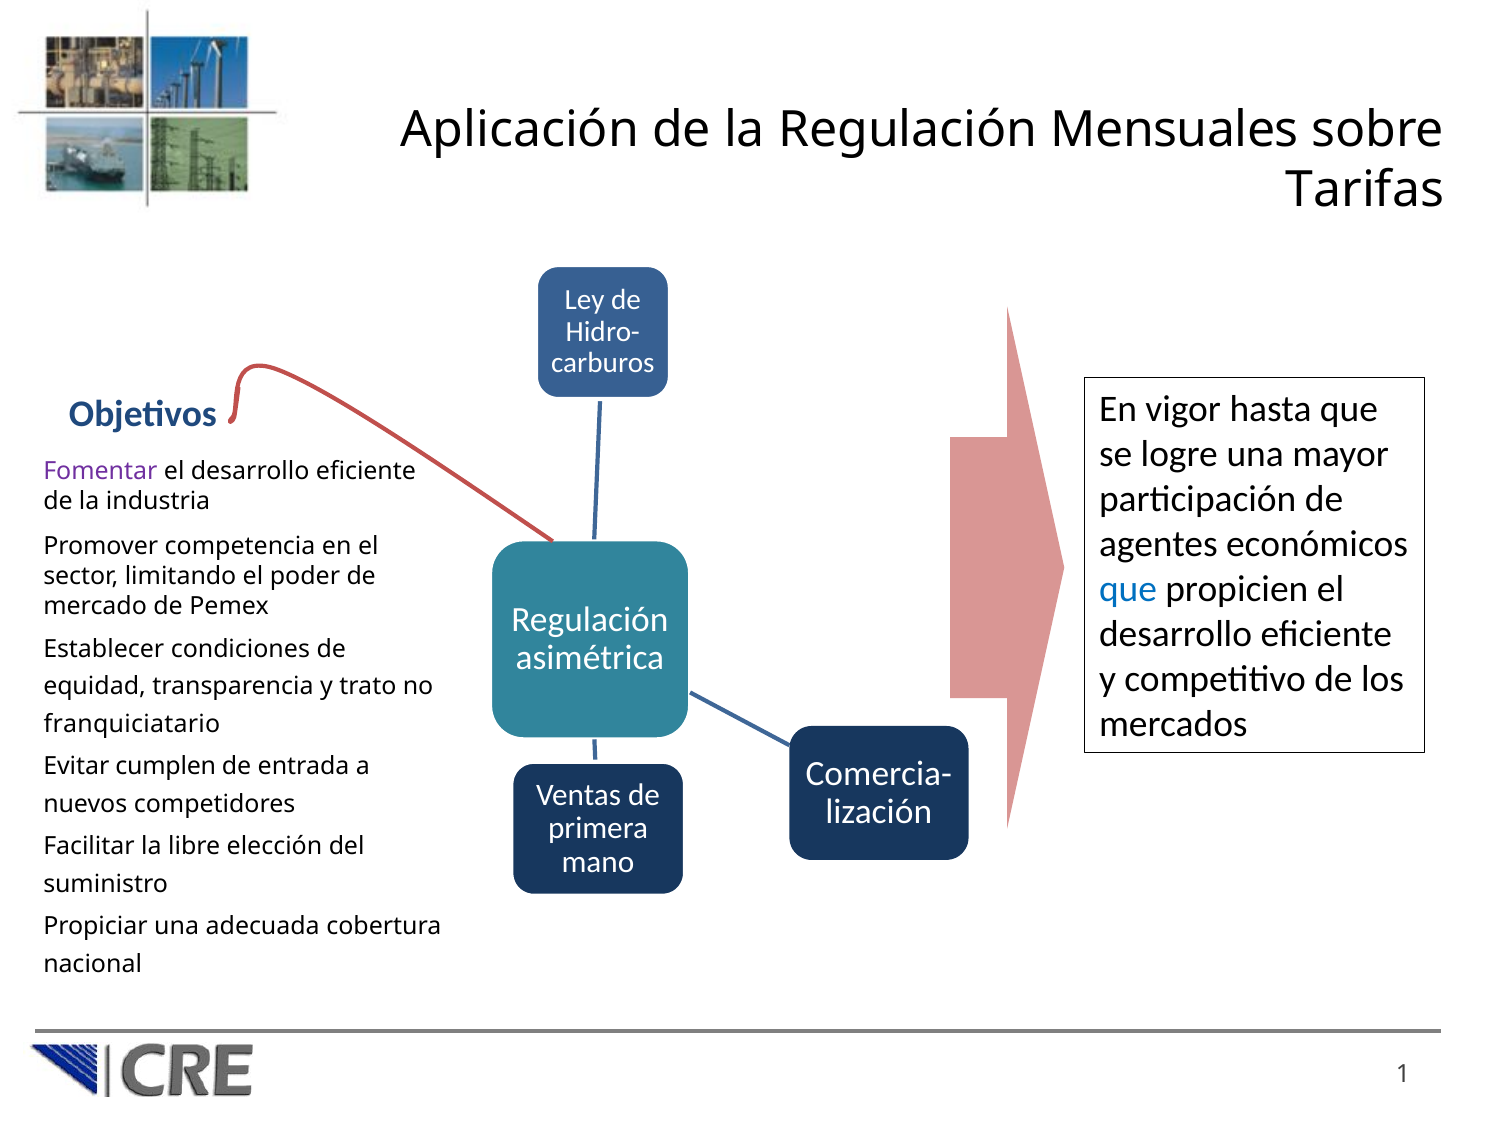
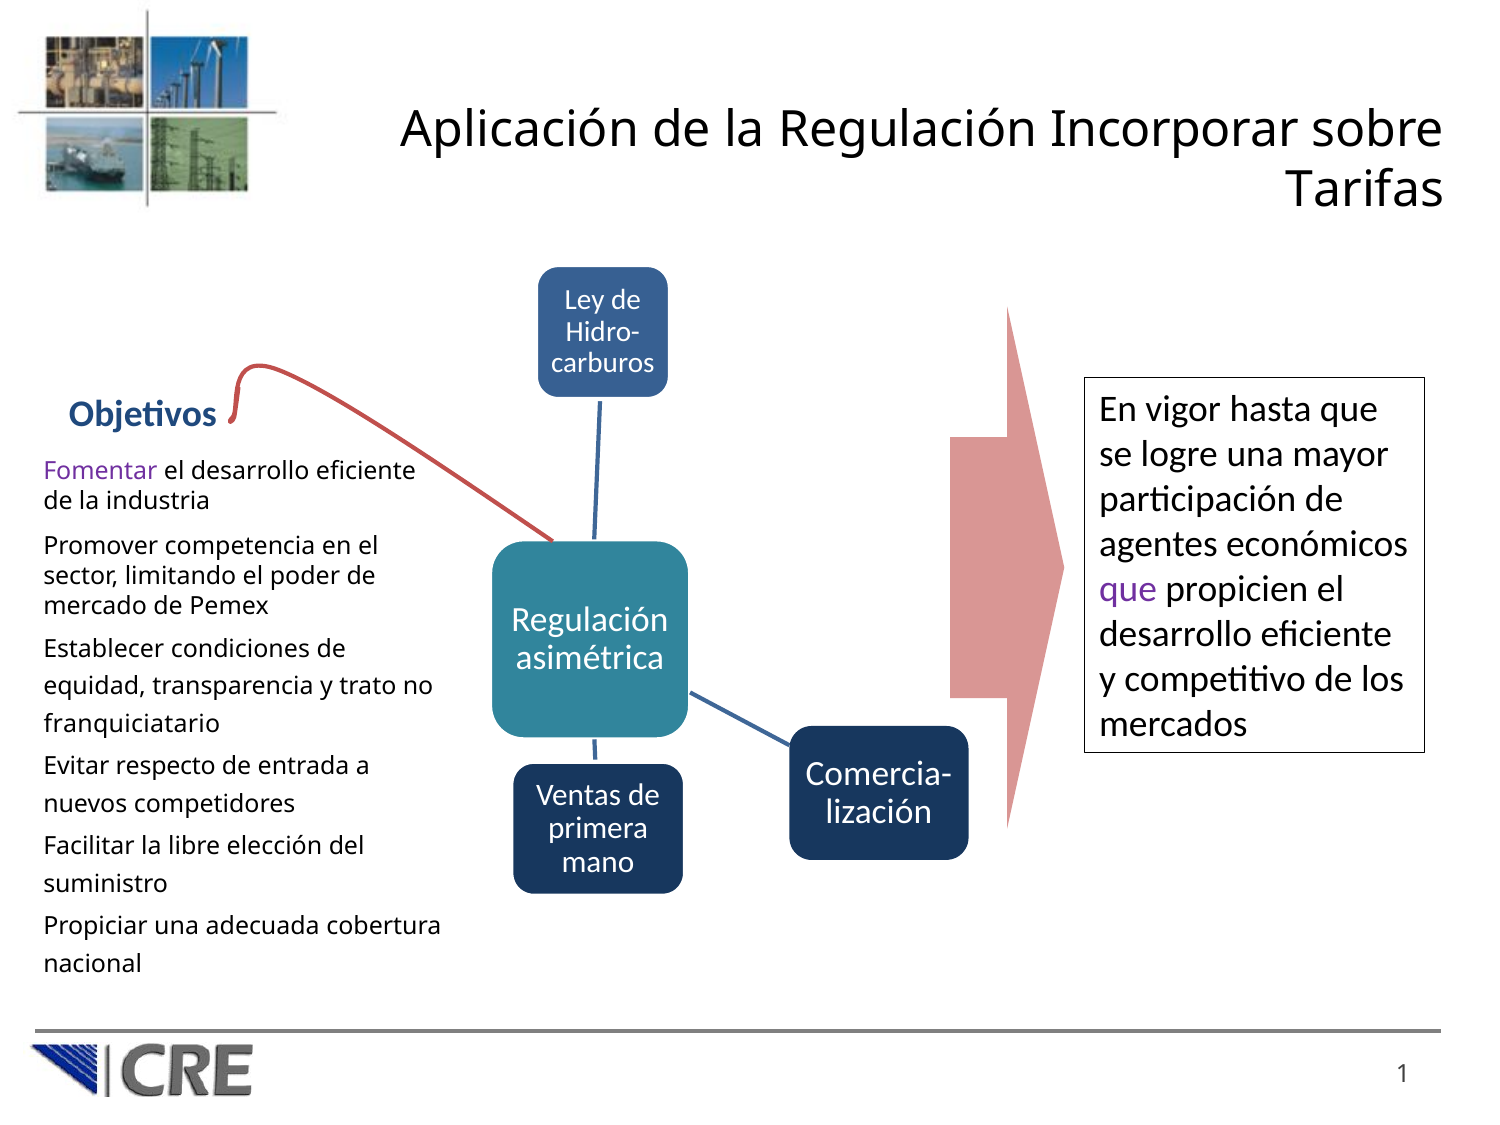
Mensuales: Mensuales -> Incorporar (1175, 130)
que colour: blue -> purple (1128, 590)
cumplen: cumplen -> respecto (166, 766)
